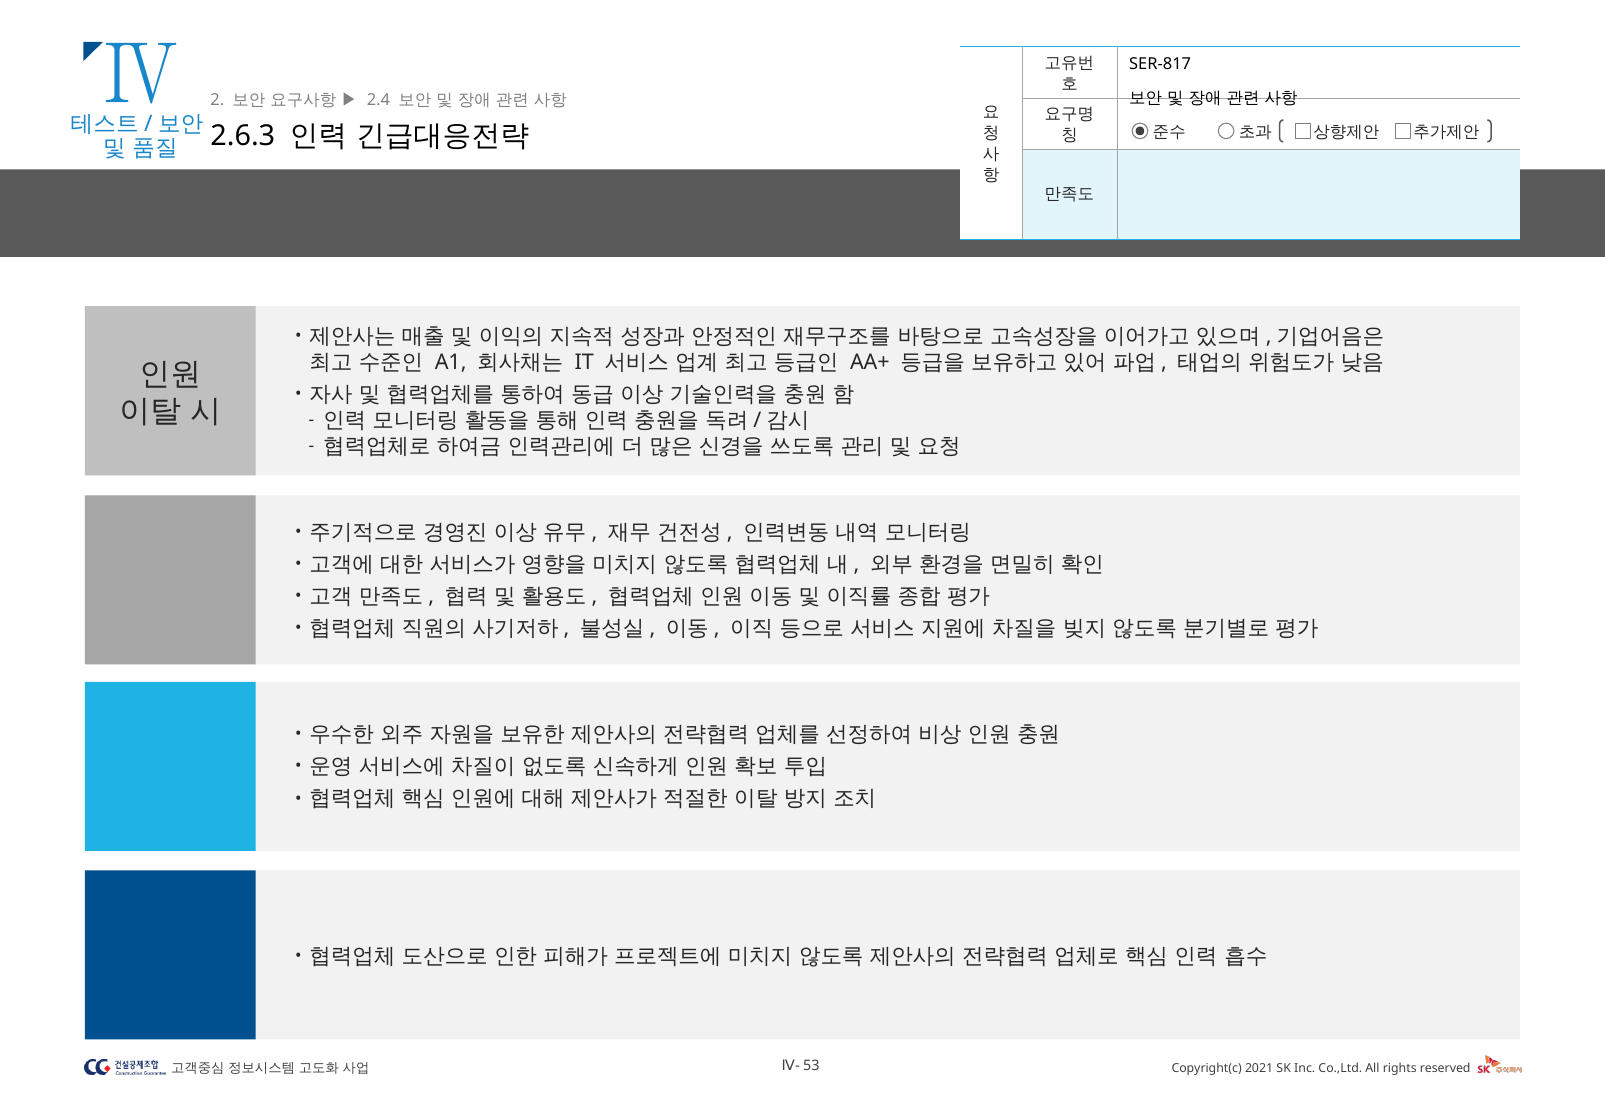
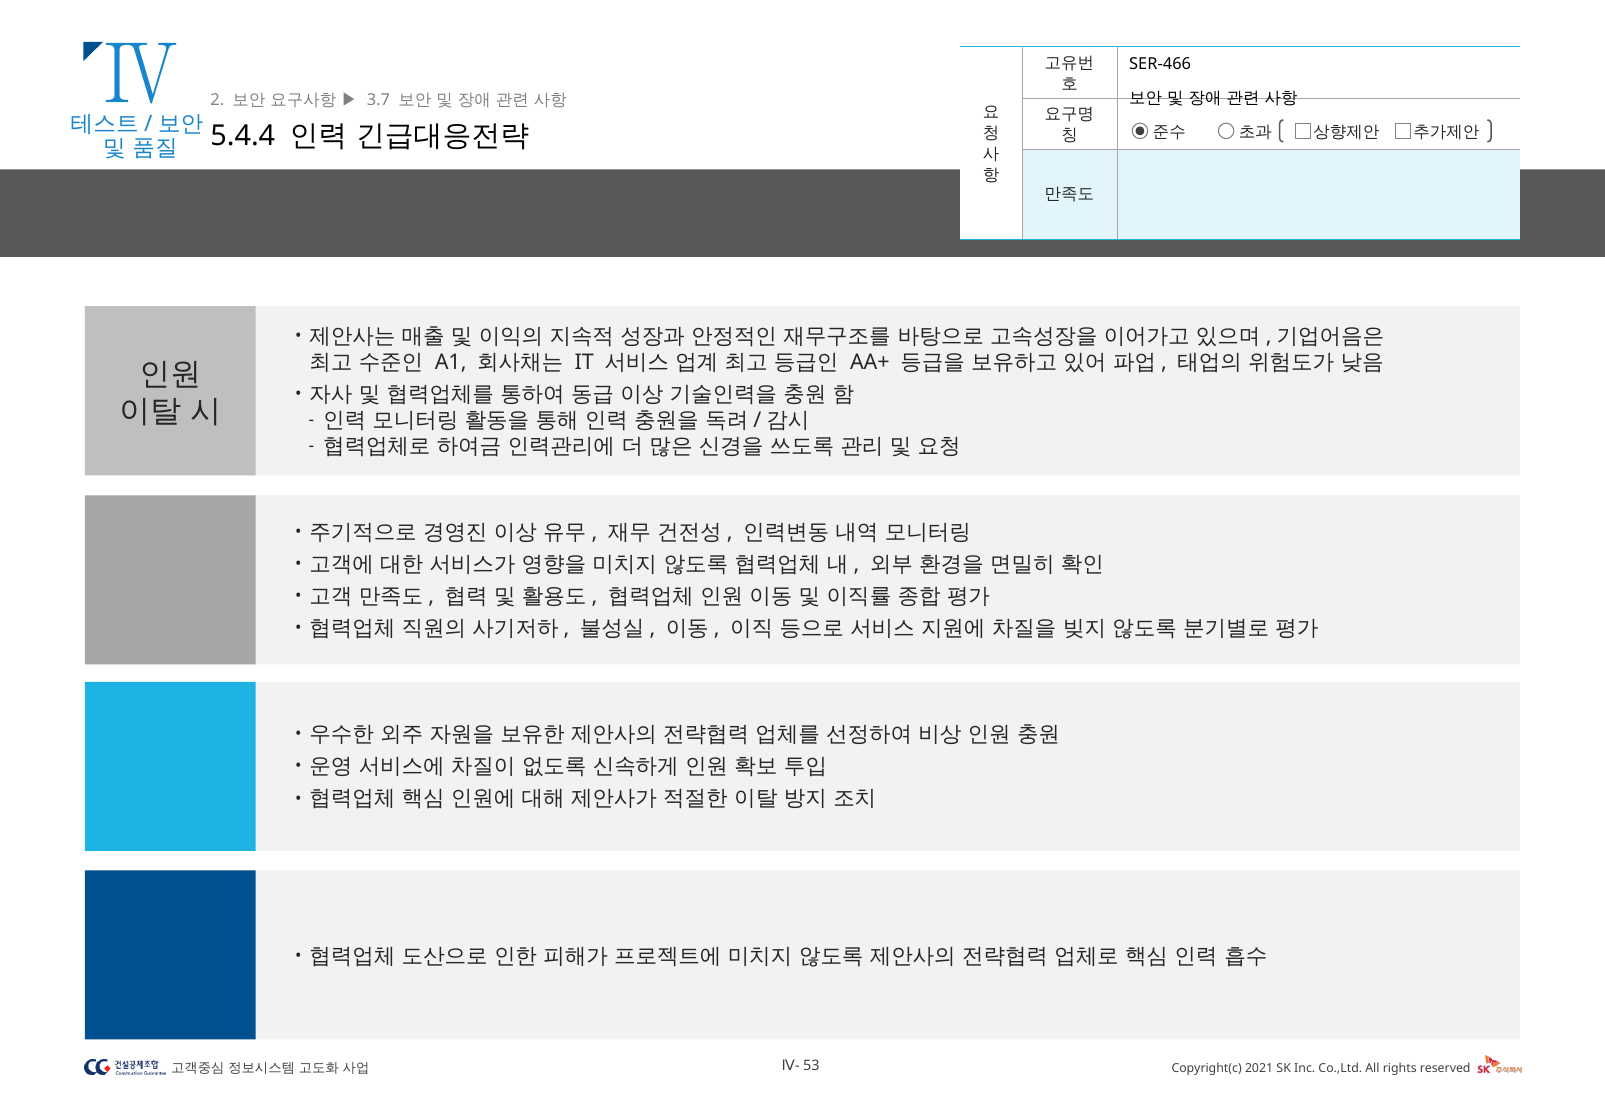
SER-817: SER-817 -> SER-466 (1160, 64)
2.4: 2.4 -> 3.7 (378, 100)
2.6.3: 2.6.3 -> 5.4.4 (243, 136)
